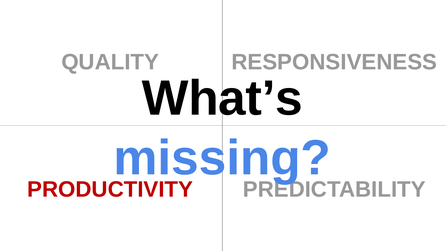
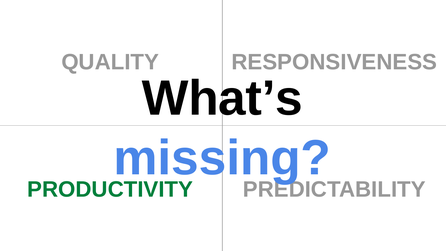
PRODUCTIVITY colour: red -> green (110, 189)
